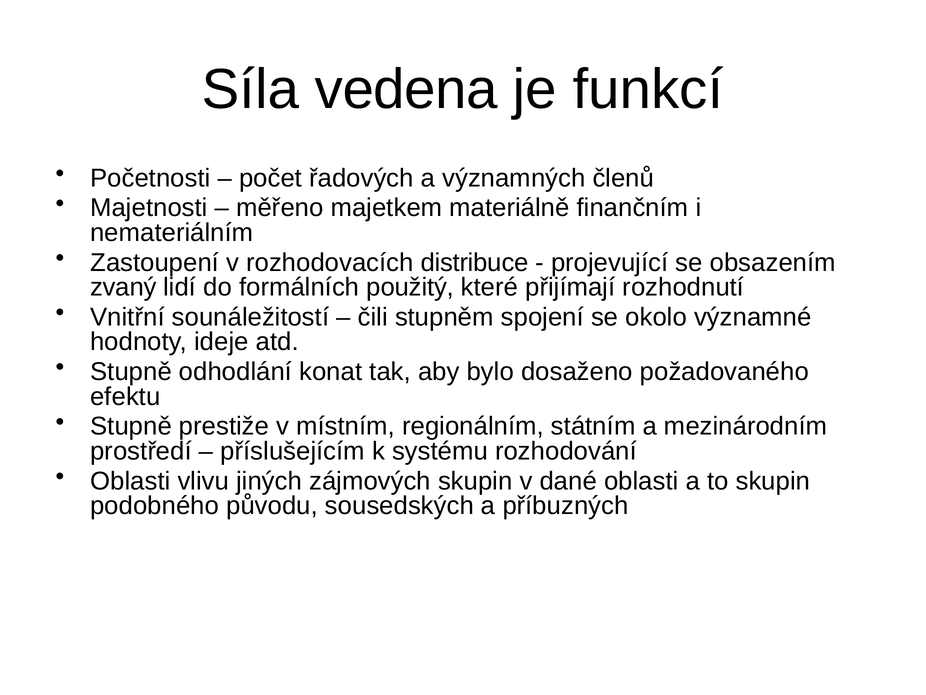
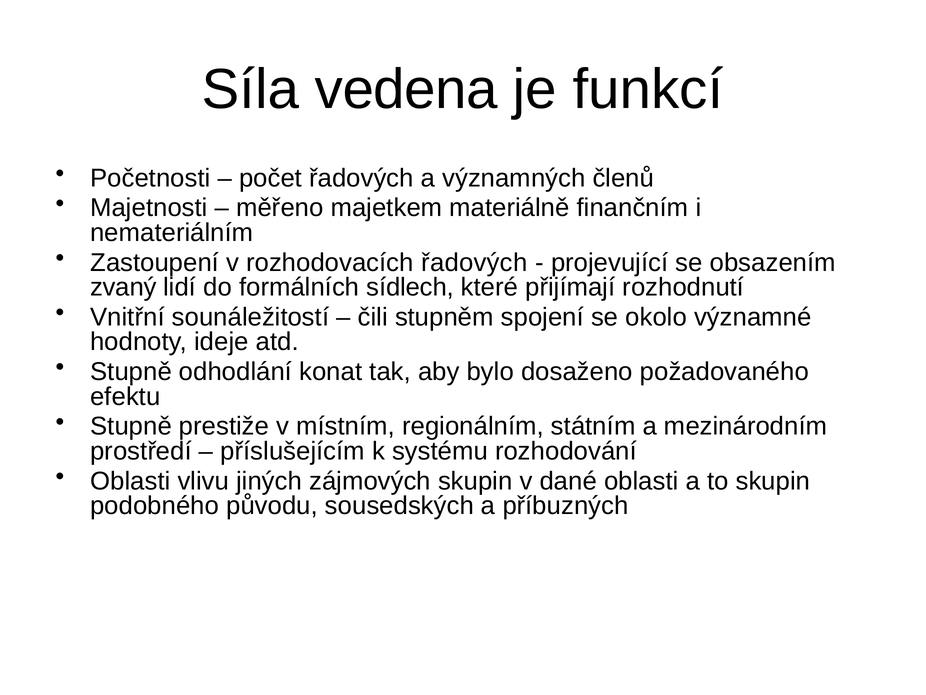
rozhodovacích distribuce: distribuce -> řadových (474, 262)
použitý: použitý -> sídlech (410, 287)
